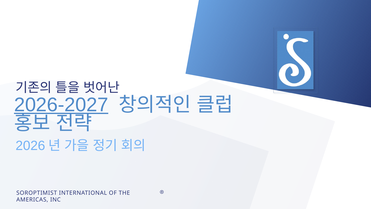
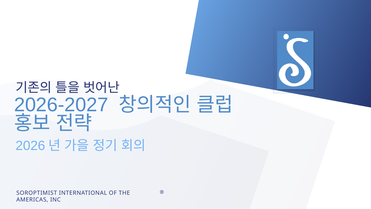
2026-2027 underline: present -> none (61, 105)
